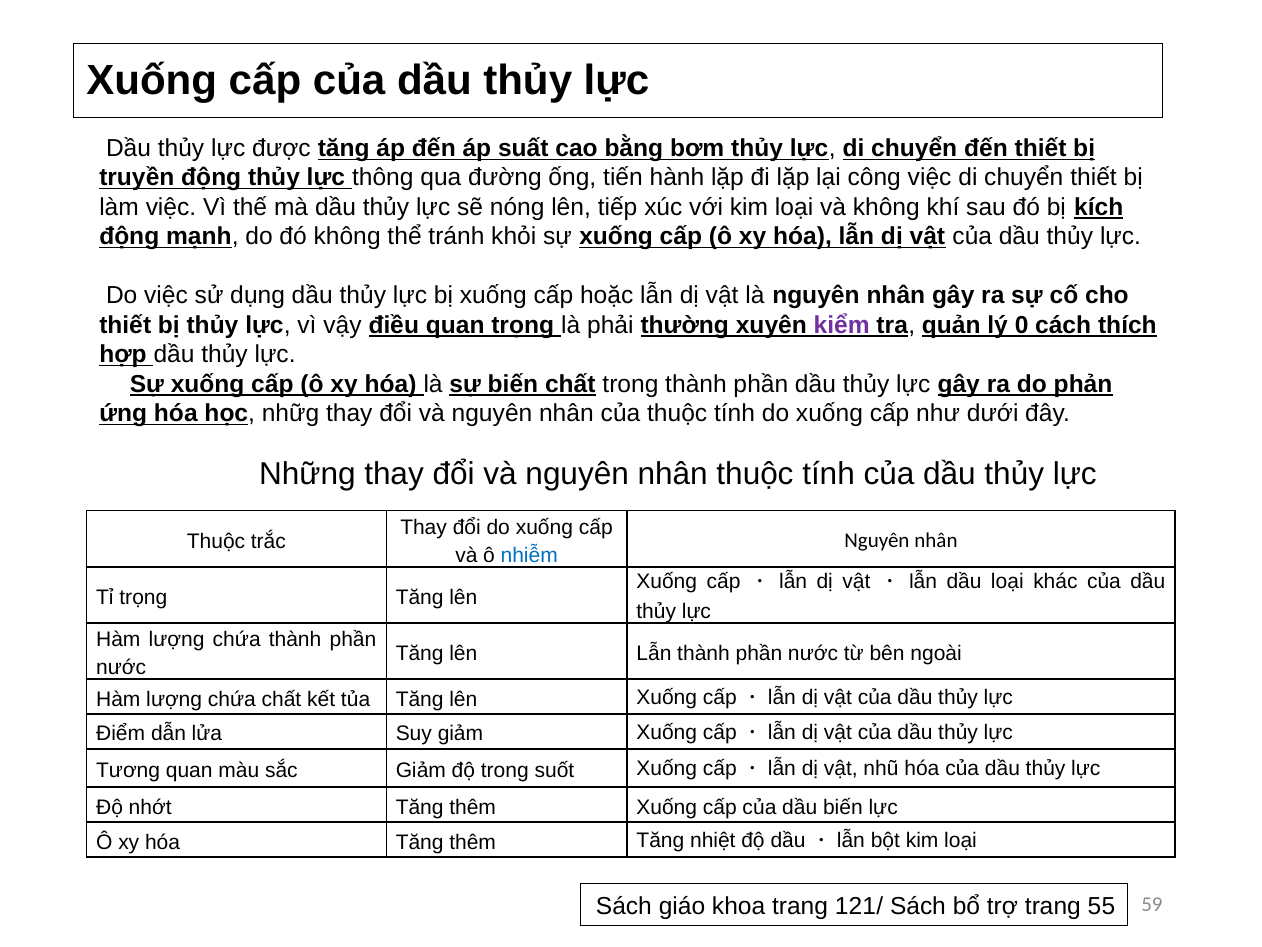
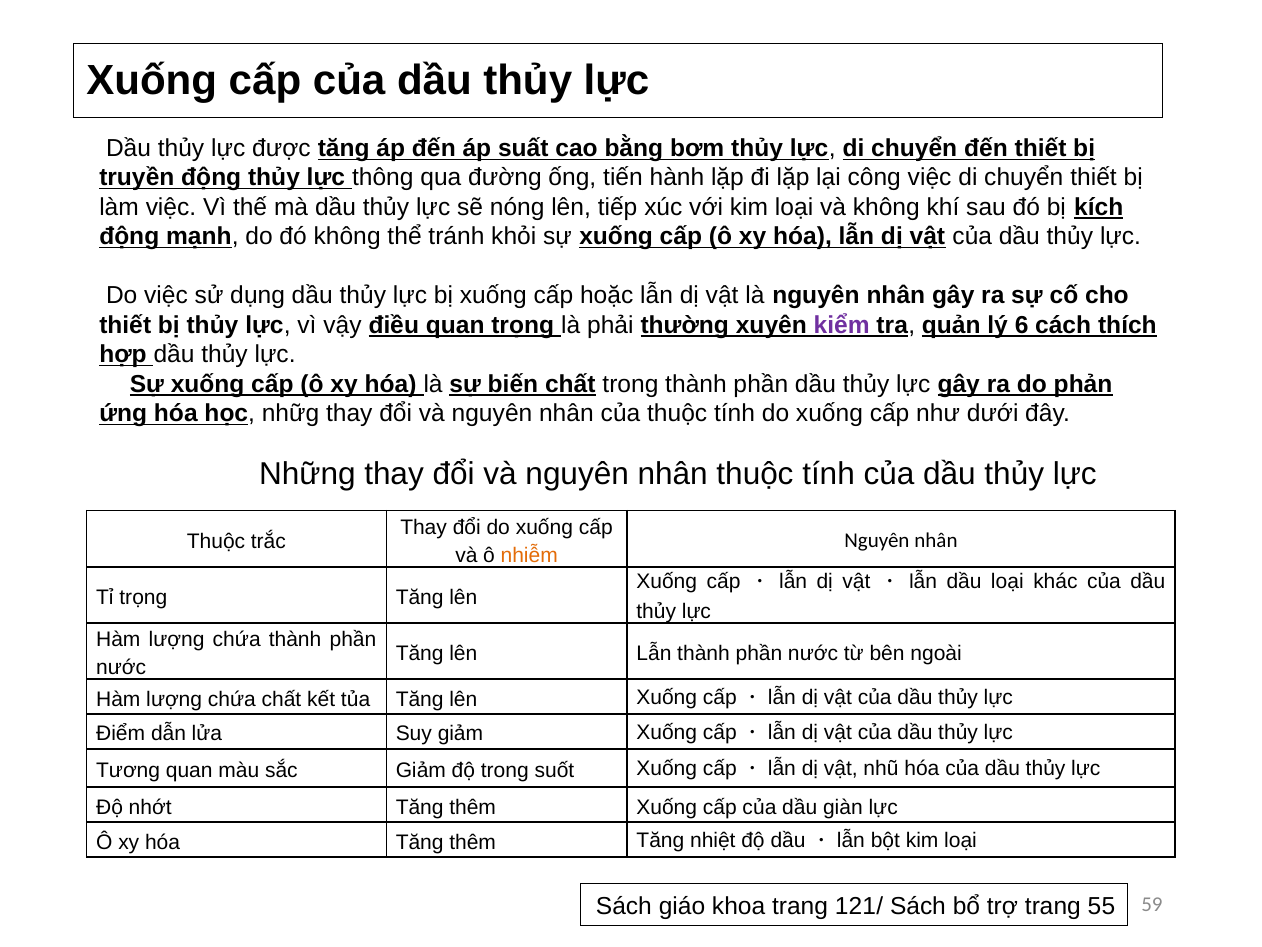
0: 0 -> 6 (1022, 325)
nhiễm colour: blue -> orange (529, 555)
dầu biến: biến -> giàn (843, 807)
